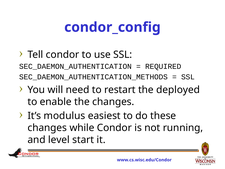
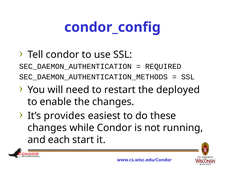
modulus: modulus -> provides (64, 116)
level: level -> each (59, 140)
